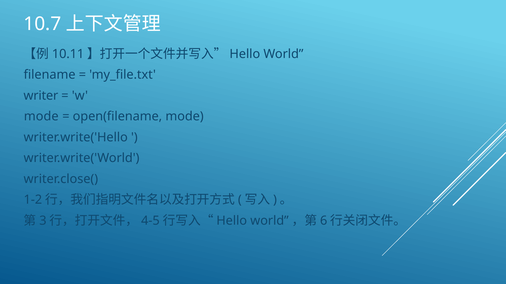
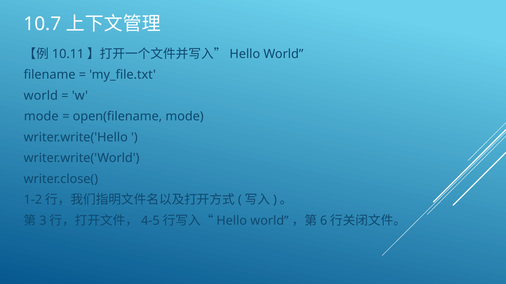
writer: writer -> world (41, 96)
